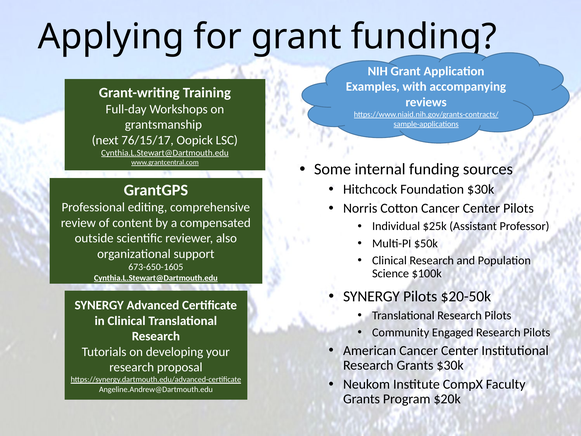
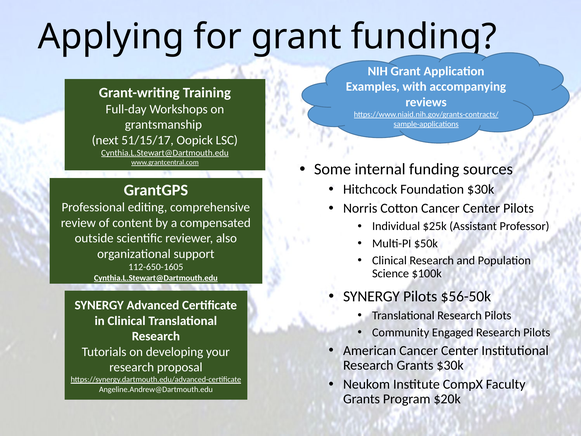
76/15/17: 76/15/17 -> 51/15/17 (148, 140)
673-650-1605: 673-650-1605 -> 112-650-1605 (156, 267)
$20-50k: $20-50k -> $56-50k (466, 296)
